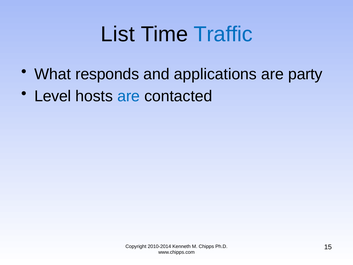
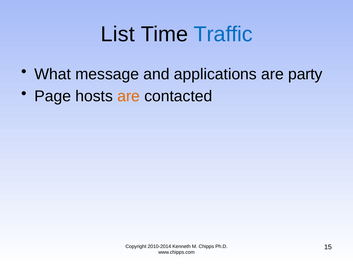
responds: responds -> message (107, 74)
Level: Level -> Page (53, 96)
are colour: blue -> orange (129, 96)
